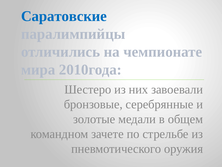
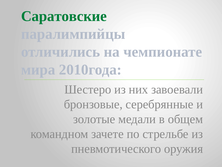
Саратовские colour: blue -> green (64, 16)
